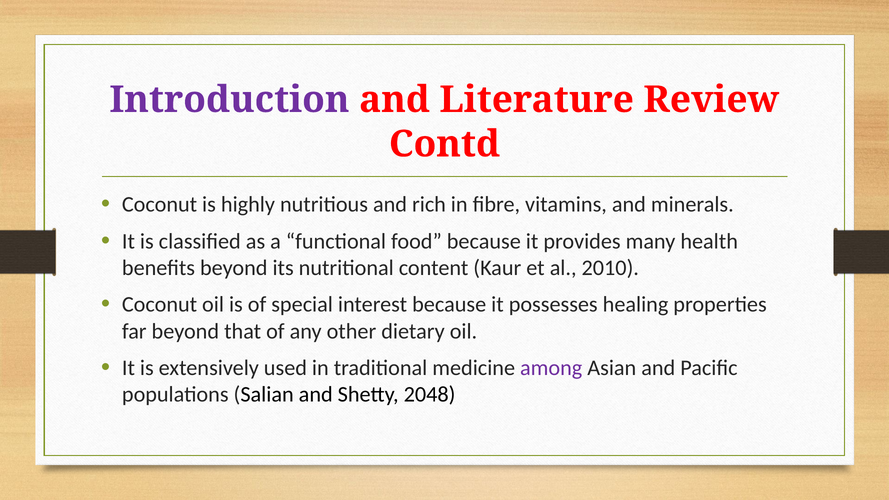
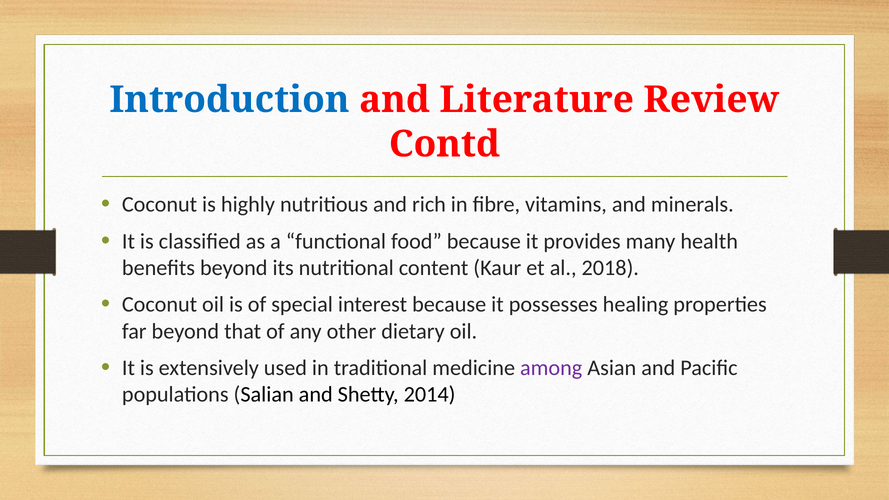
Introduction colour: purple -> blue (229, 100)
2010: 2010 -> 2018 (610, 268)
2048: 2048 -> 2014 (430, 395)
